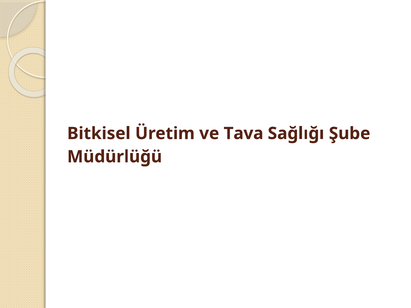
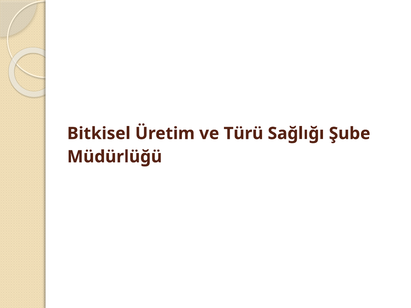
Tava: Tava -> Türü (243, 134)
